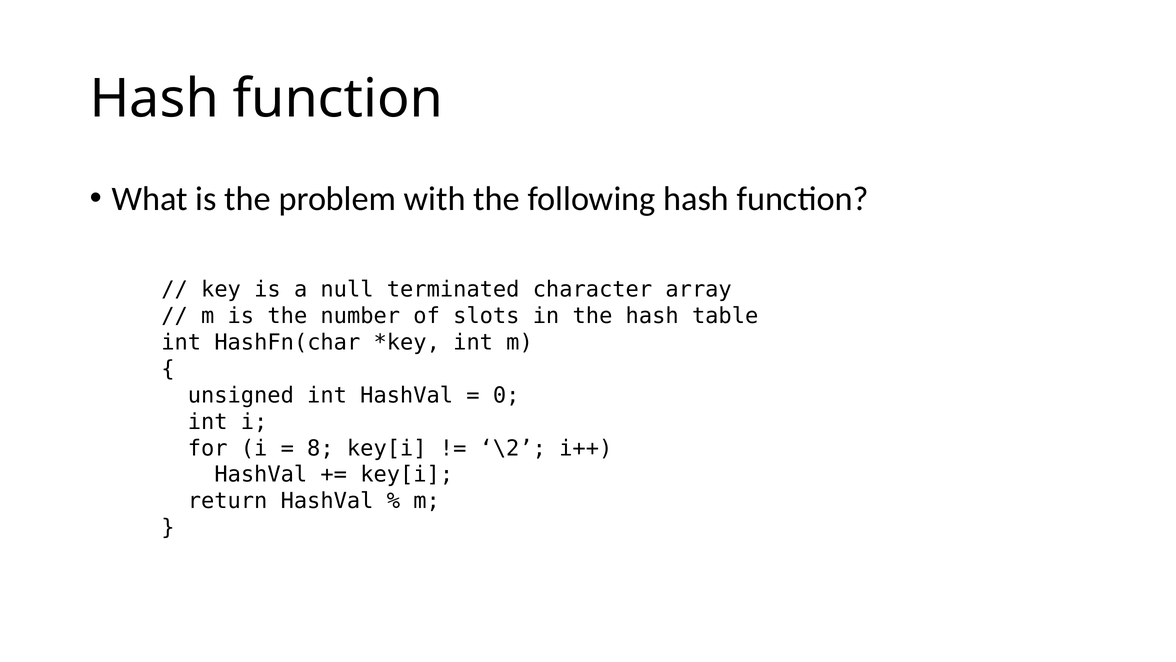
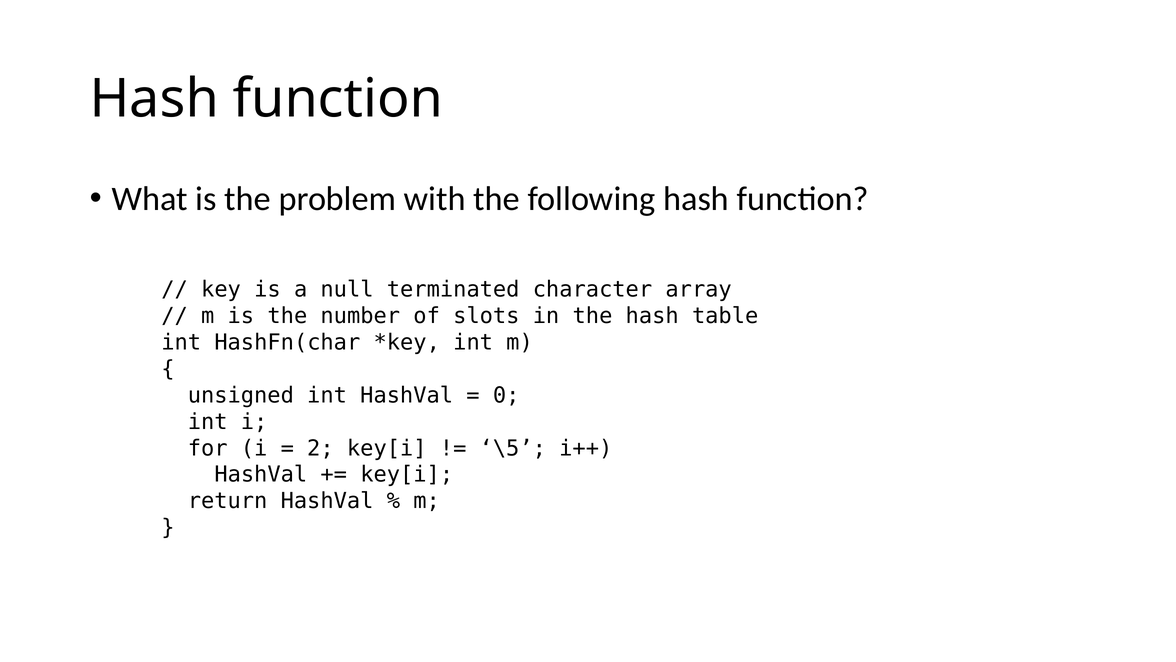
8: 8 -> 2 (320, 448)
\2: \2 -> \5 (513, 448)
